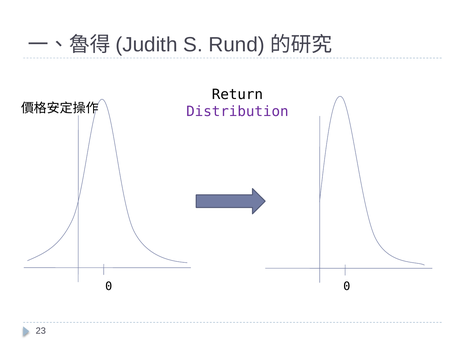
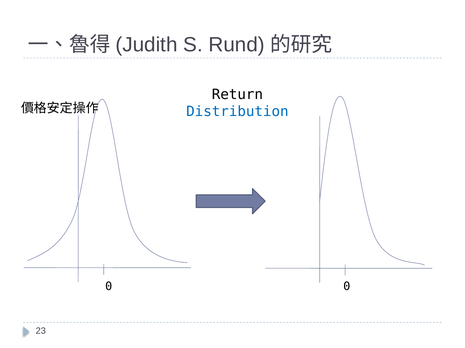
Distribution colour: purple -> blue (237, 112)
